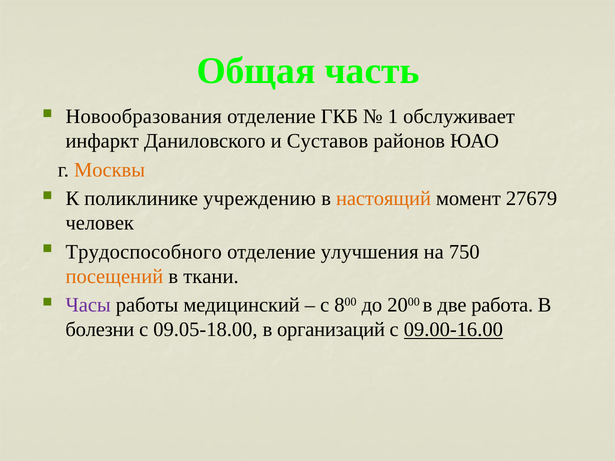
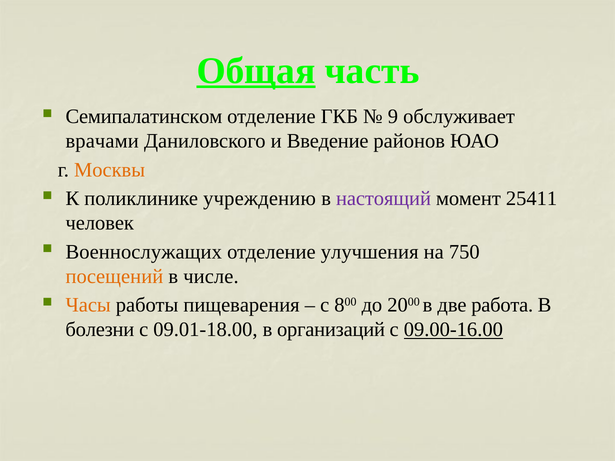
Общая underline: none -> present (256, 71)
Новообразования: Новообразования -> Семипалатинском (144, 117)
1: 1 -> 9 (393, 117)
инфаркт: инфаркт -> врачами (102, 141)
Суставов: Суставов -> Введение (328, 141)
настоящий colour: orange -> purple (383, 199)
27679: 27679 -> 25411 (532, 199)
Трудоспособного: Трудоспособного -> Военнослужащих (144, 252)
ткани: ткани -> числе (211, 277)
Часы colour: purple -> orange (88, 305)
медицинский: медицинский -> пищеварения (242, 305)
09.05-18.00: 09.05-18.00 -> 09.01-18.00 (205, 330)
